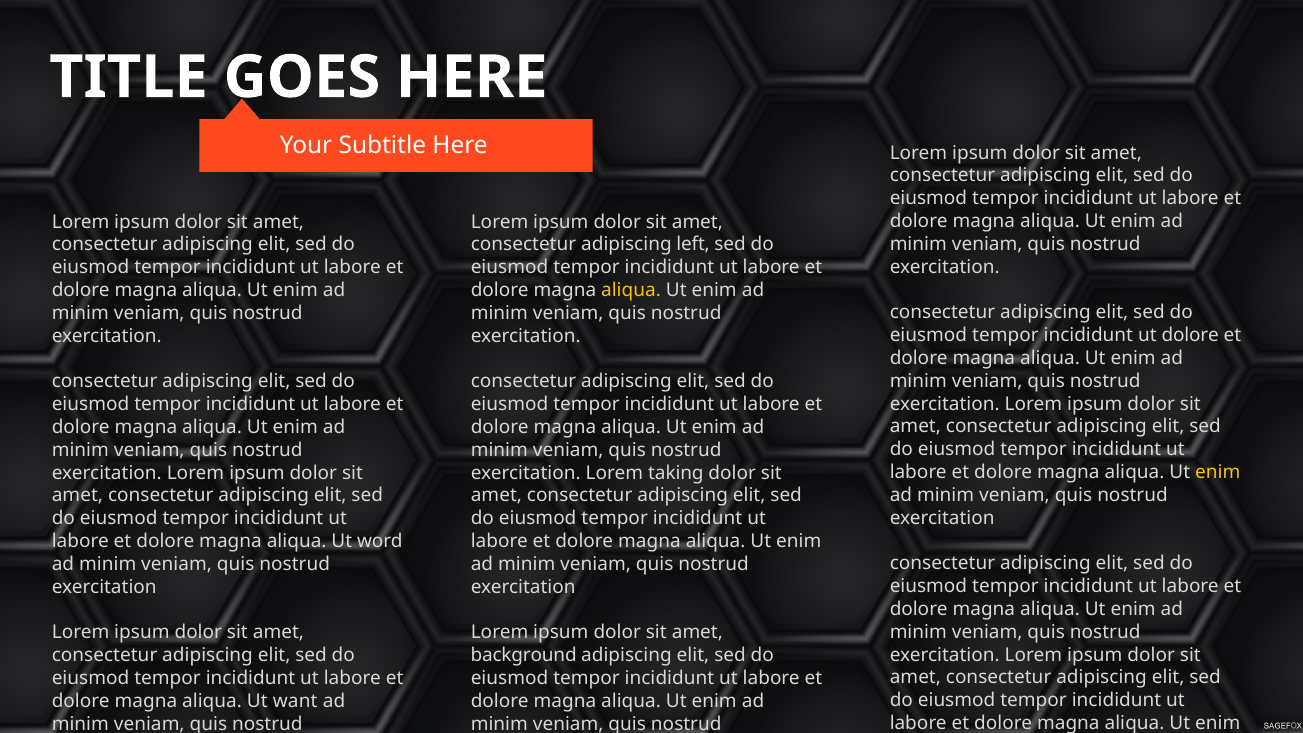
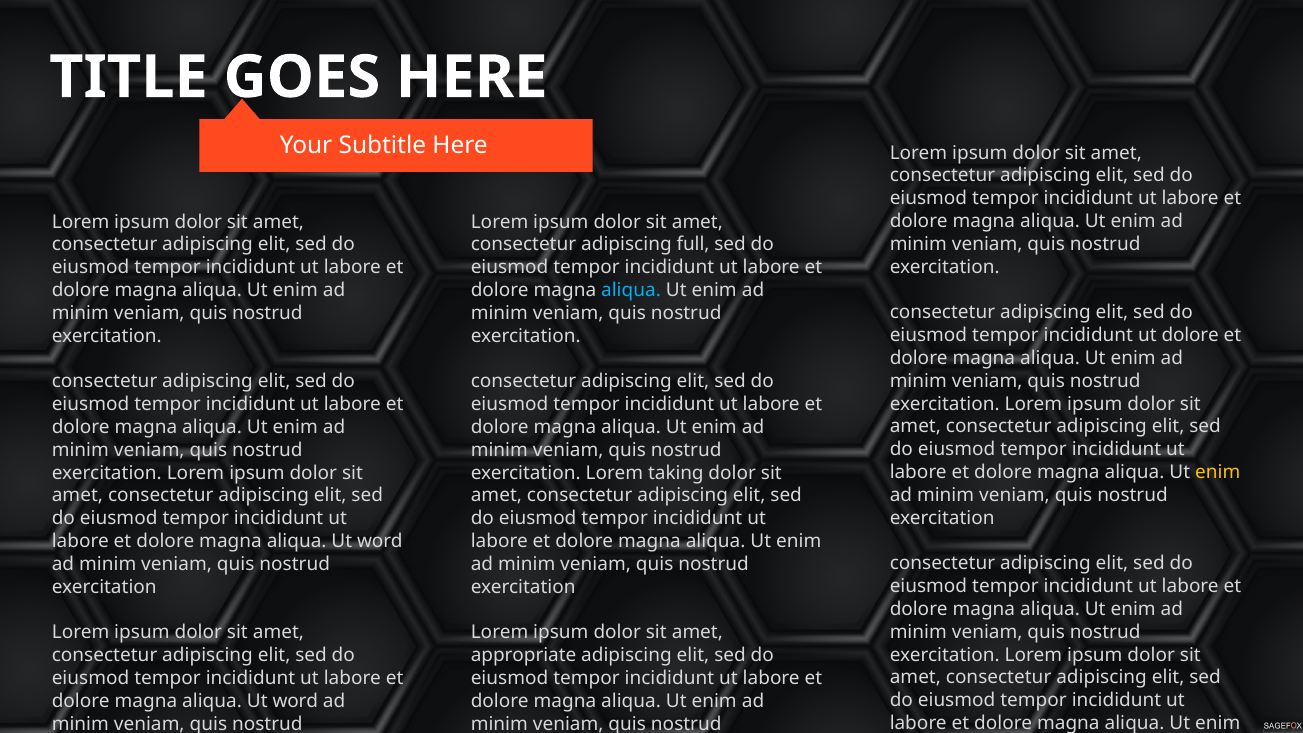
left: left -> full (693, 245)
aliqua colour: yellow -> light blue (631, 290)
background: background -> appropriate (524, 655)
want: want -> word (295, 701)
